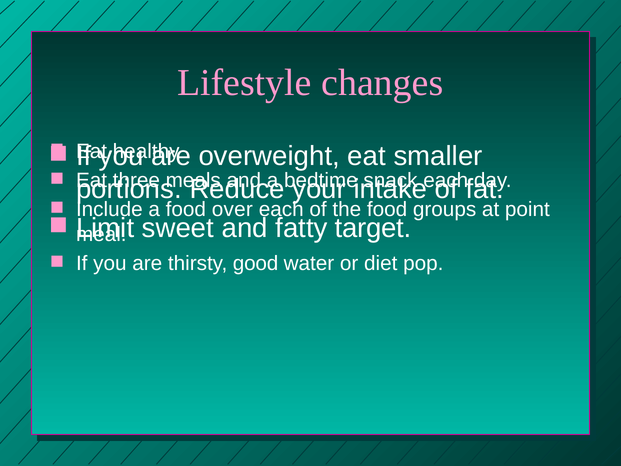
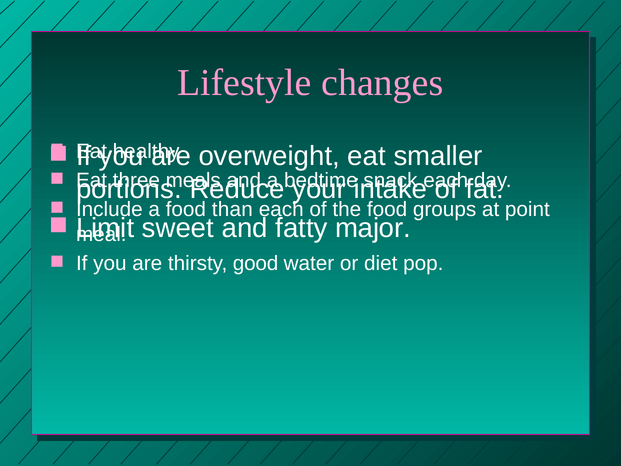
over: over -> than (232, 209)
target: target -> major (373, 228)
